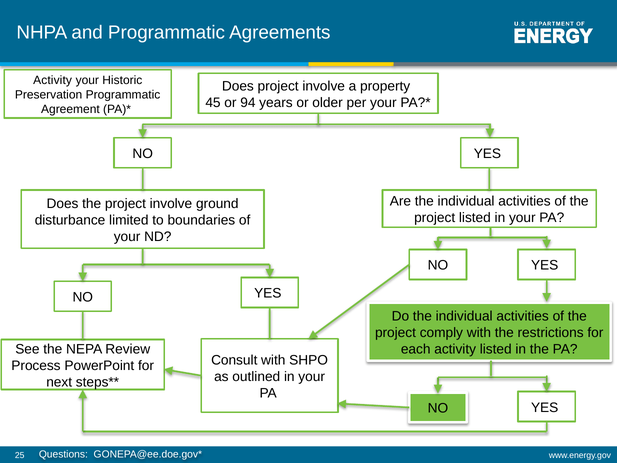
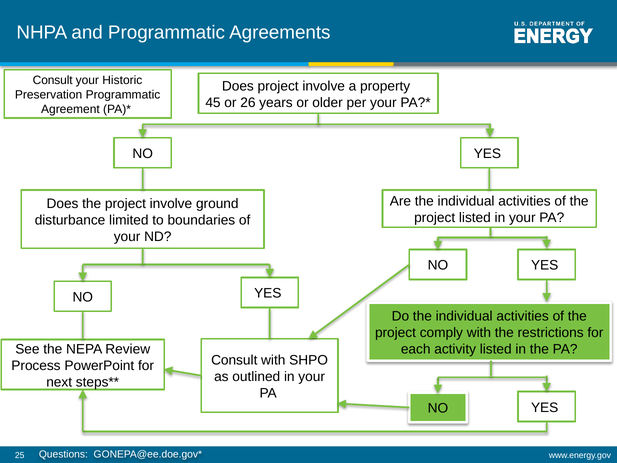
Activity: Activity -> Consult (53, 80)
94: 94 -> 26 (248, 102)
